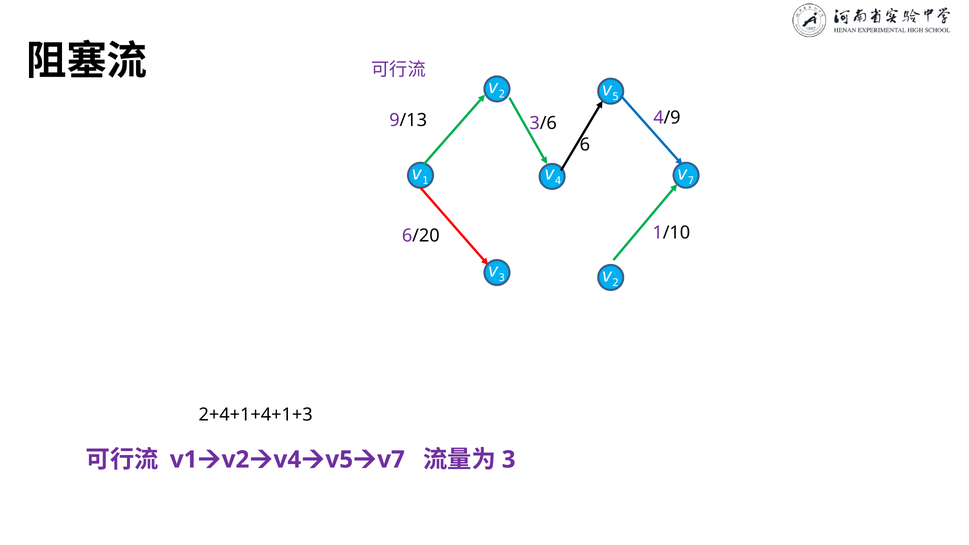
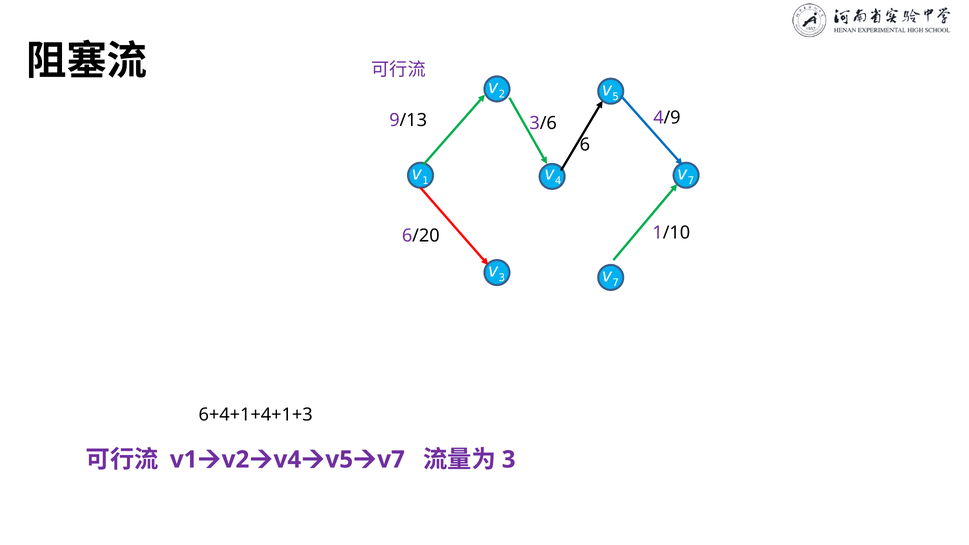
2: 2 -> 7 (616, 283)
2+4+1+4+1+3: 2+4+1+4+1+3 -> 6+4+1+4+1+3 (256, 415)
